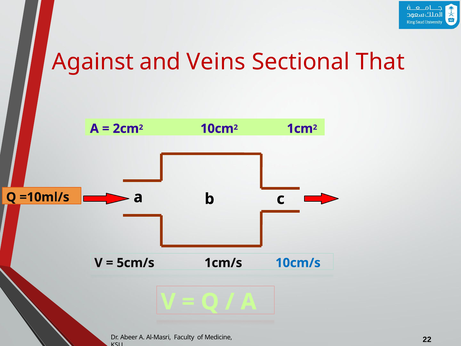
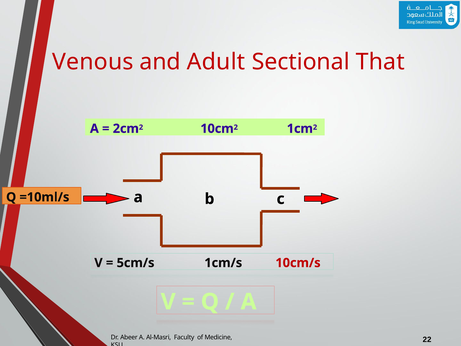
Against: Against -> Venous (93, 62)
Veins: Veins -> Adult (216, 62)
10cm/s colour: blue -> red (298, 263)
